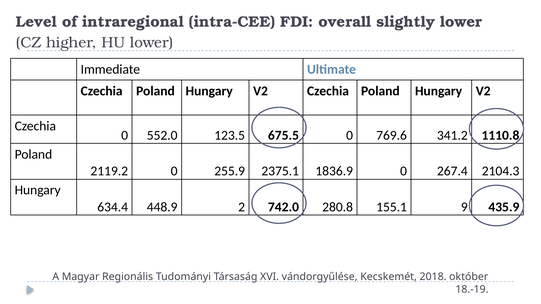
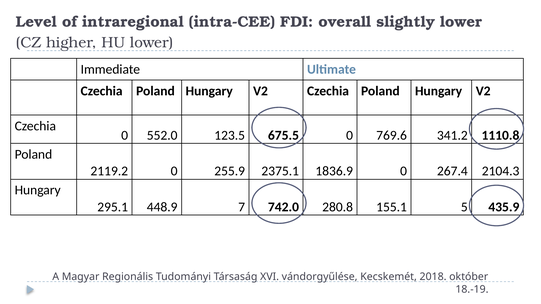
634.4: 634.4 -> 295.1 (113, 207)
2: 2 -> 7 (242, 207)
9: 9 -> 5 (464, 207)
